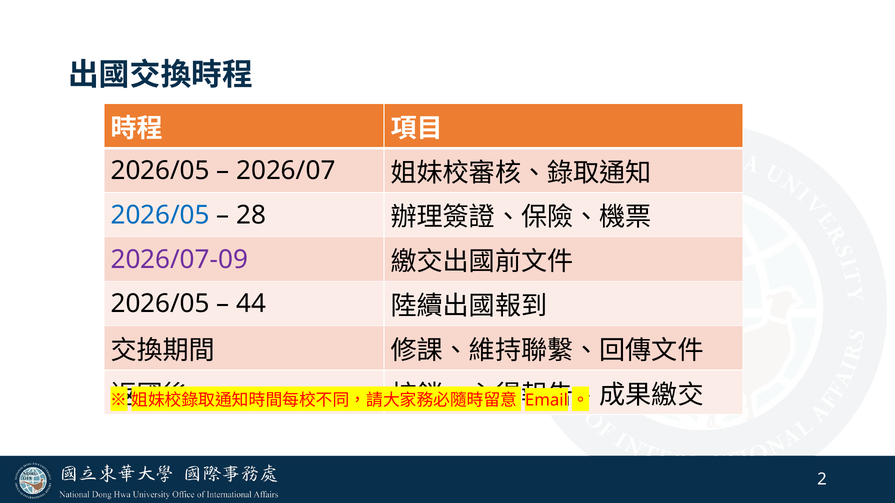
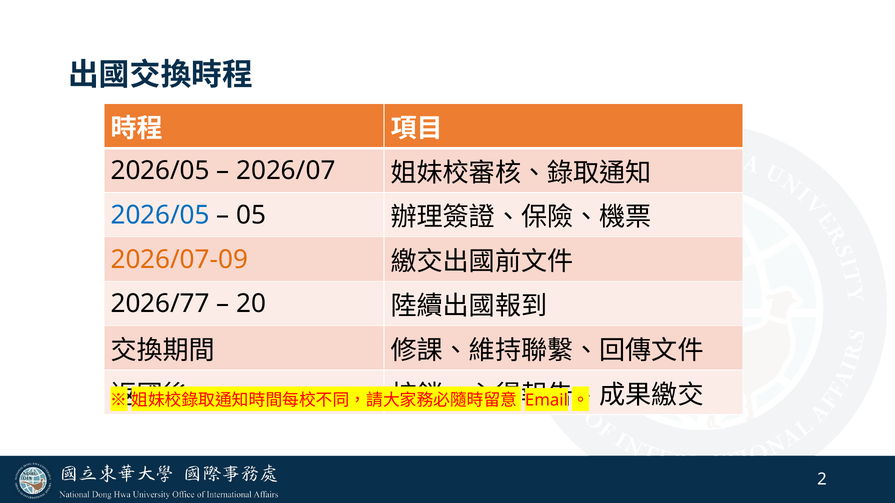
28: 28 -> 05 (251, 215)
2026/07-09 colour: purple -> orange (179, 260)
2026/05: 2026/05 -> 2026/77 (160, 304)
44: 44 -> 20 (251, 304)
